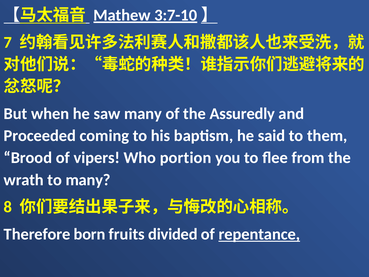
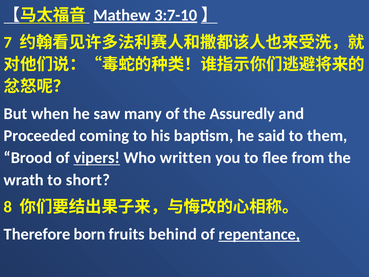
vipers underline: none -> present (97, 158)
portion: portion -> written (186, 158)
to many: many -> short (88, 180)
divided: divided -> behind (173, 234)
